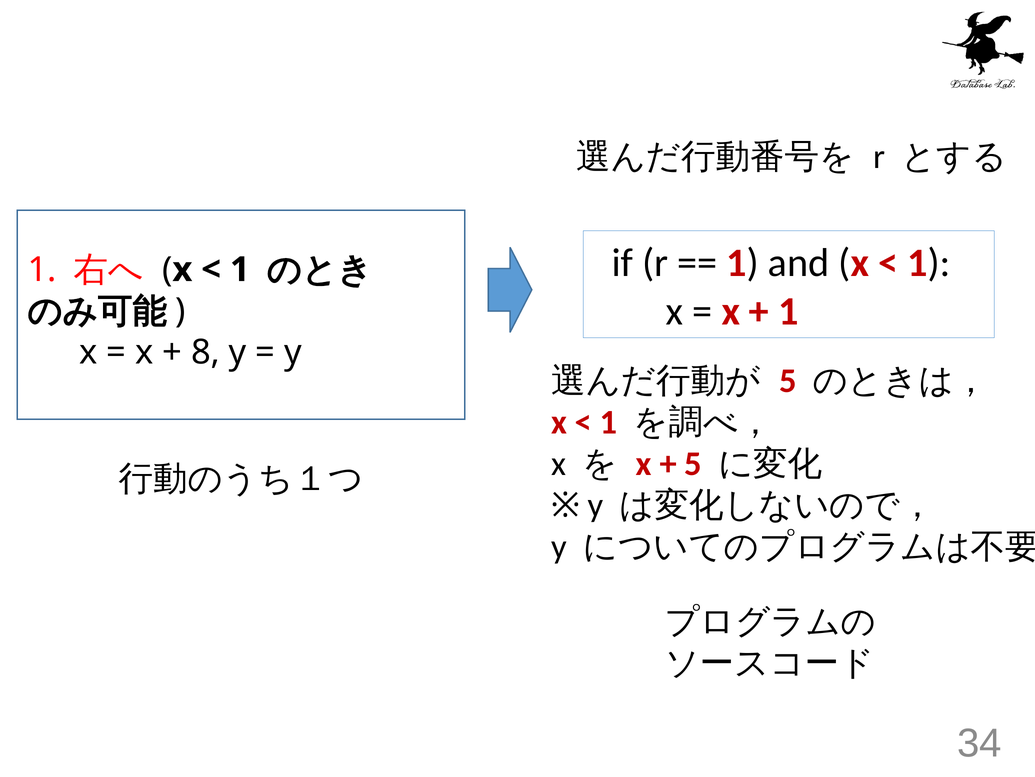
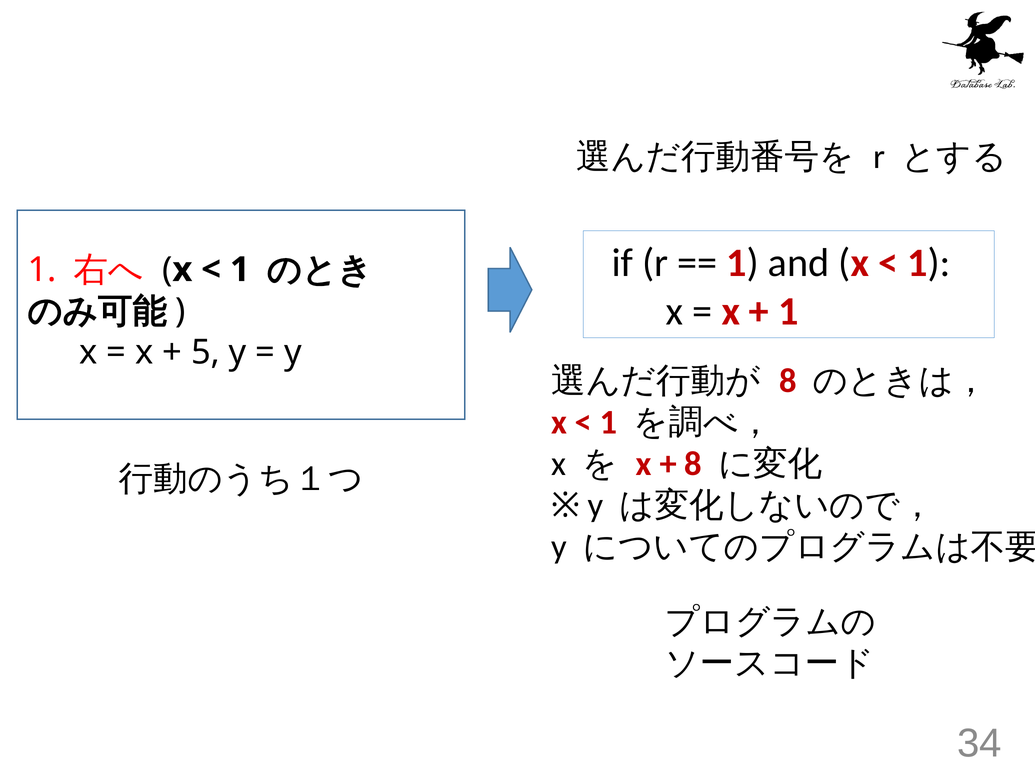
8: 8 -> 5 (206, 352)
5: 5 -> 8 (788, 381)
5: 5 -> 8 (693, 463)
